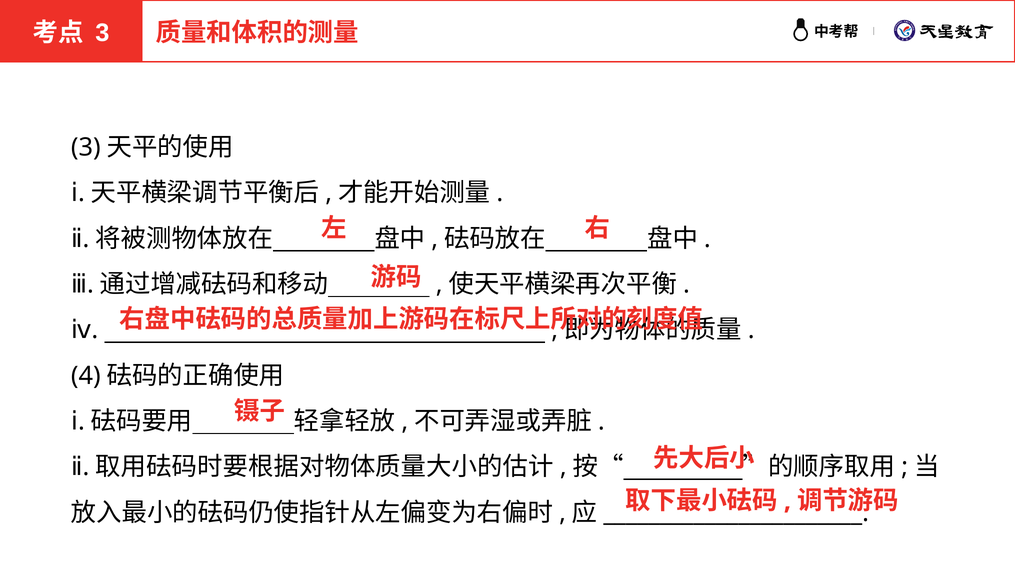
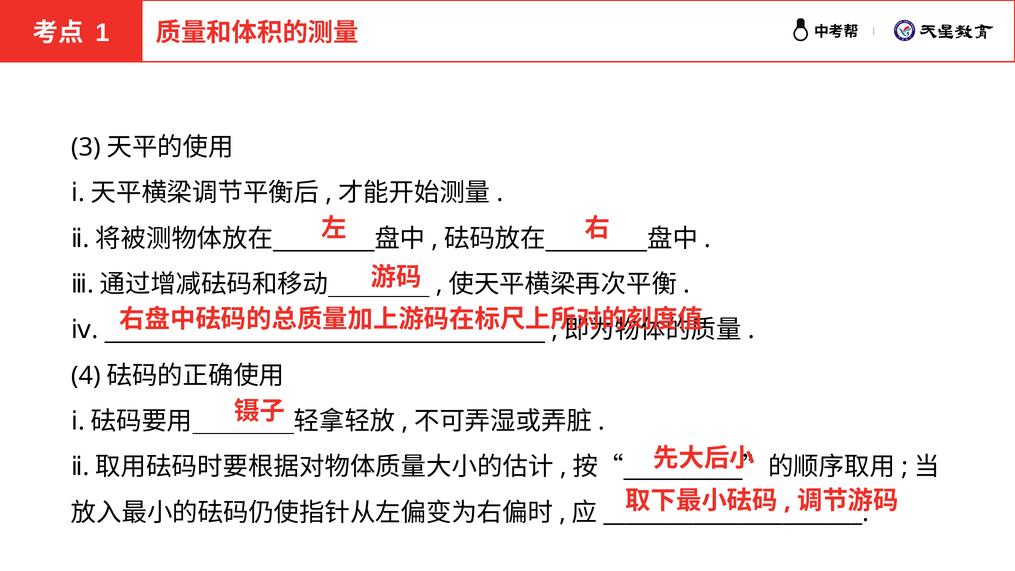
3: 3 -> 1 (102, 33)
